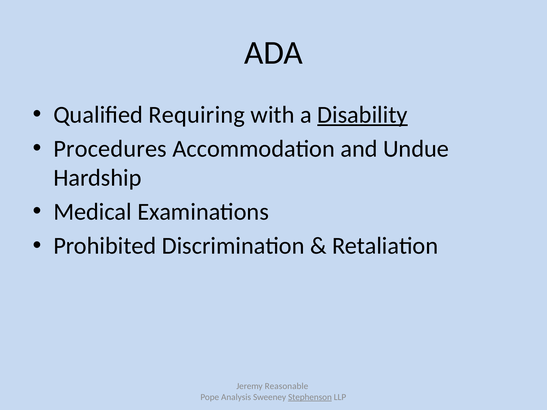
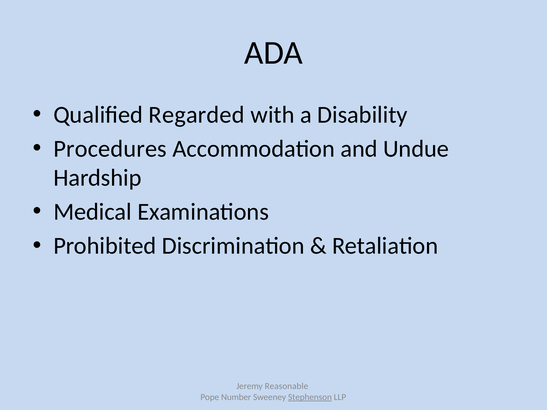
Requiring: Requiring -> Regarded (197, 115)
Disability underline: present -> none (362, 115)
Analysis: Analysis -> Number (236, 397)
